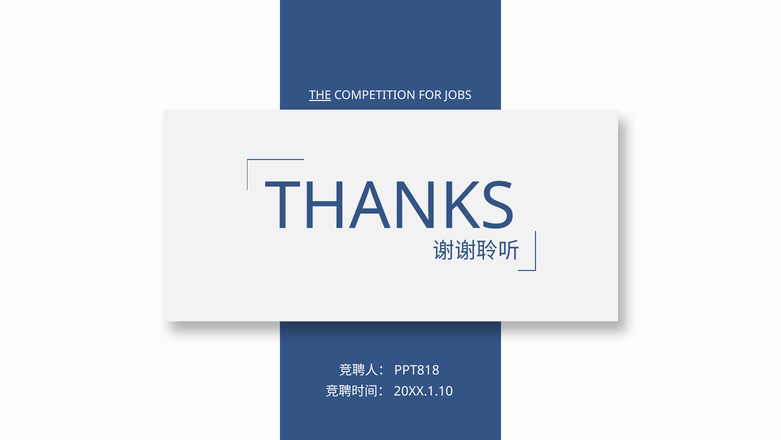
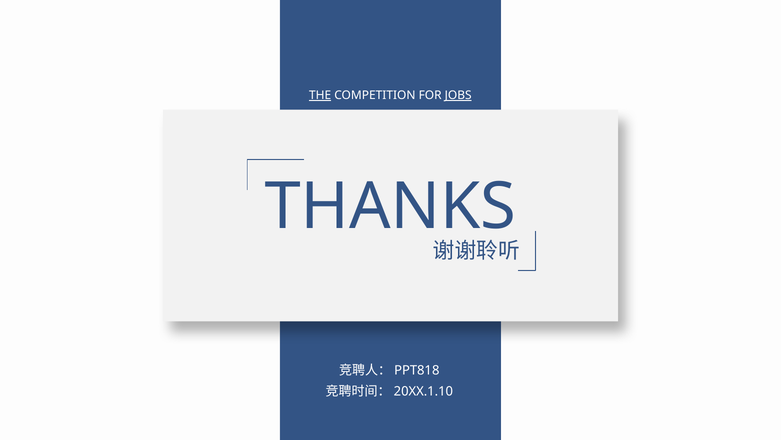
JOBS underline: none -> present (458, 95)
